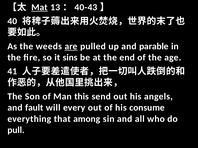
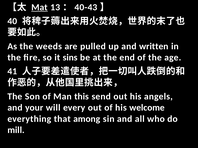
are underline: present -> none (71, 46)
parable: parable -> written (154, 46)
fault: fault -> your (34, 108)
consume: consume -> welcome (147, 108)
pull: pull -> mill (16, 130)
